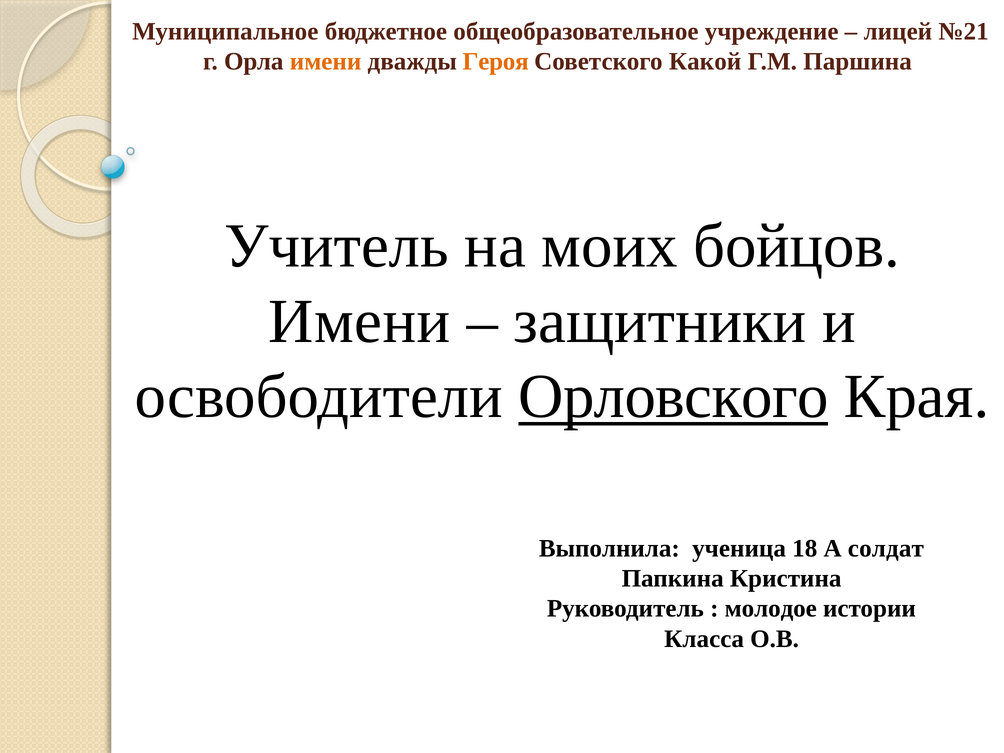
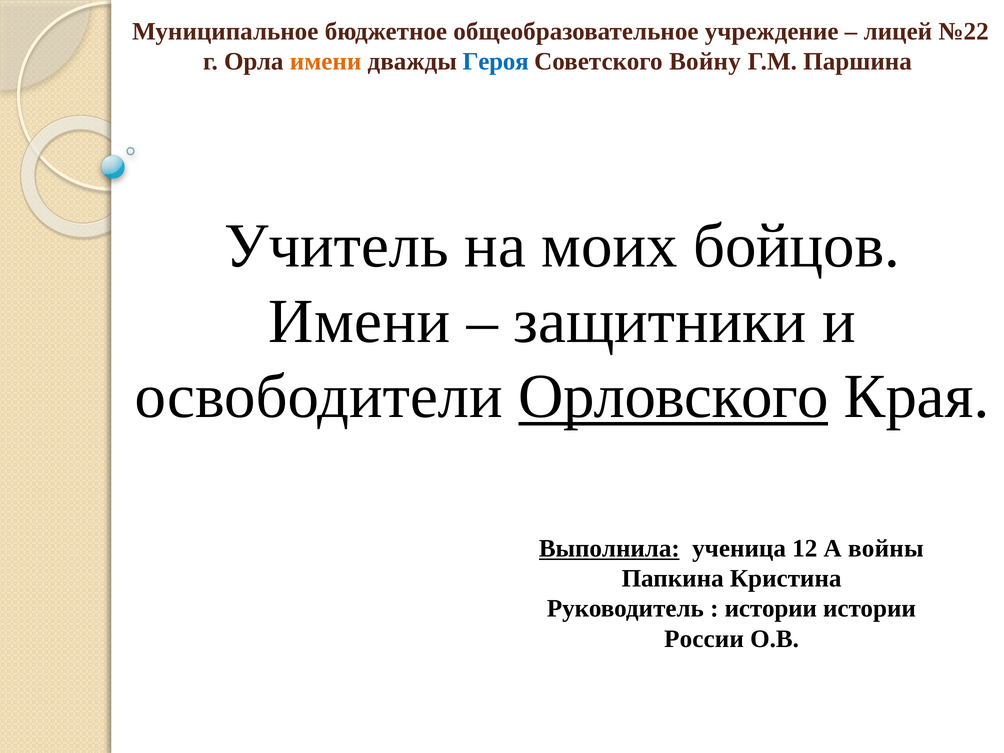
№21: №21 -> №22 (964, 31)
Героя colour: orange -> blue (496, 61)
Какой: Какой -> Войну (705, 61)
Выполнила underline: none -> present (609, 548)
18: 18 -> 12 (805, 548)
солдат: солдат -> войны (886, 548)
молодое: молодое -> истории (771, 609)
Класса: Класса -> России (704, 639)
